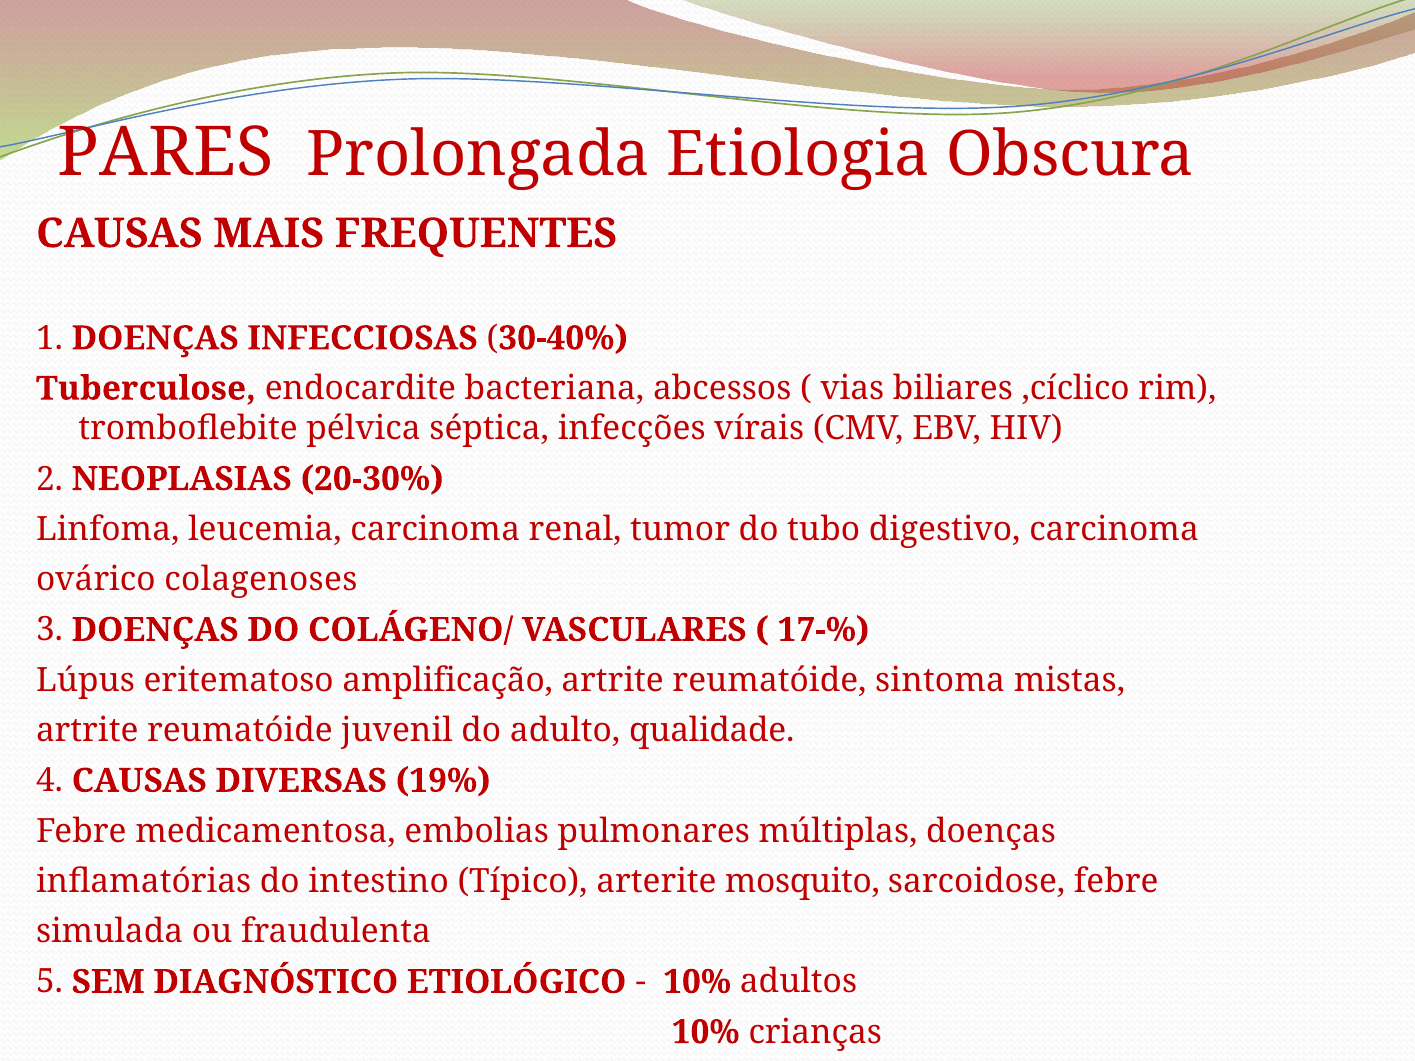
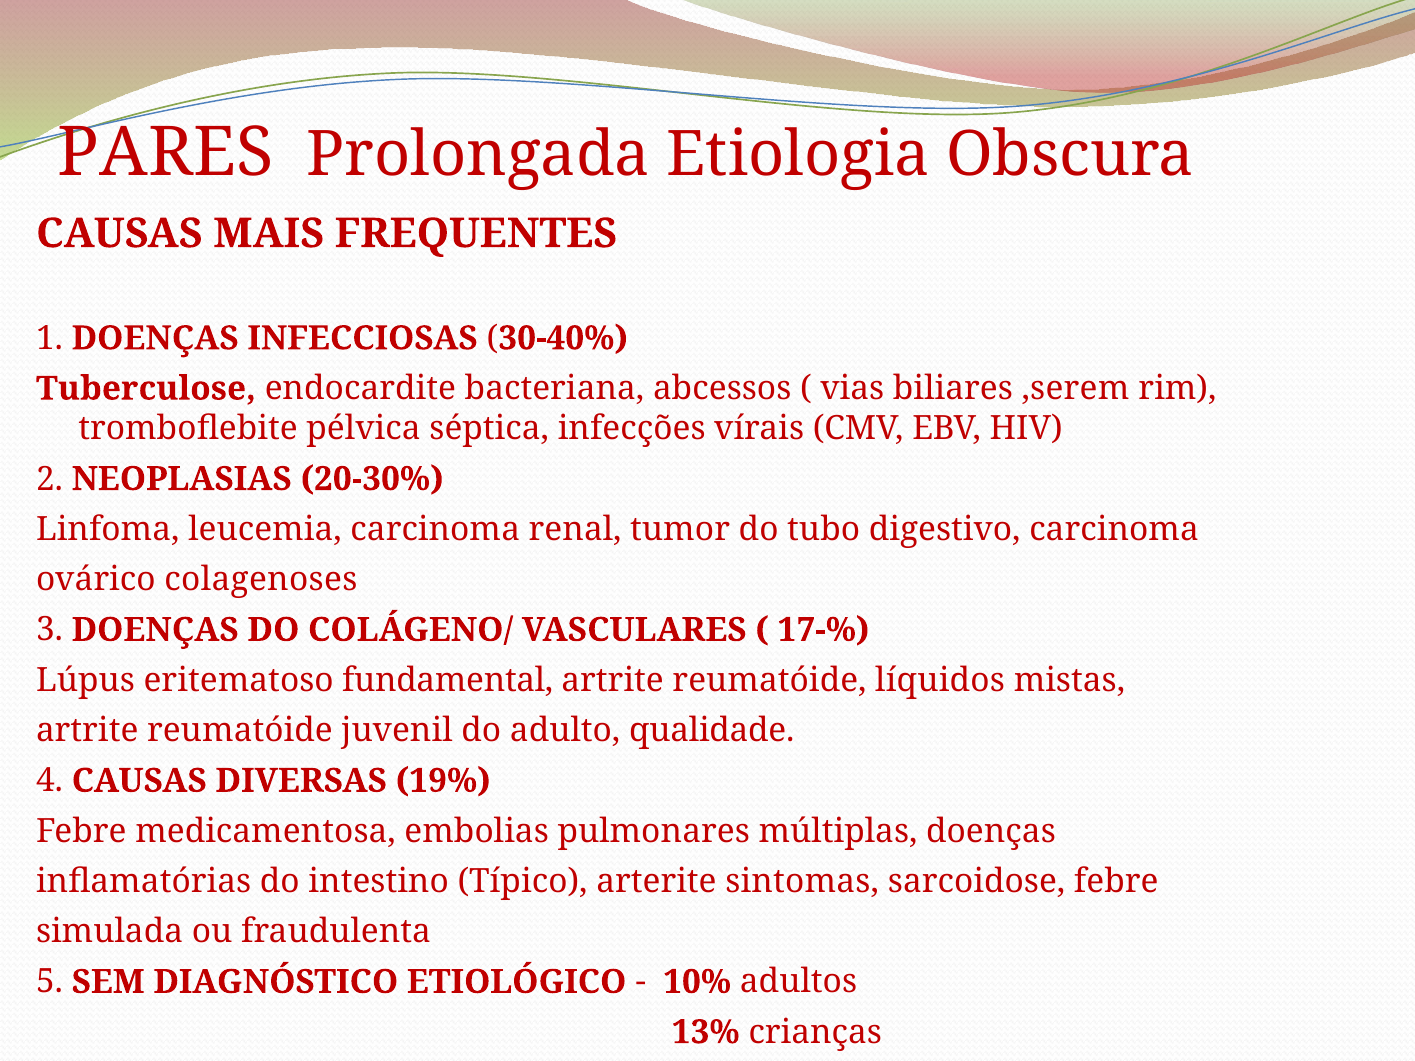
,cíclico: ,cíclico -> ,serem (1076, 389)
amplificação: amplificação -> fundamental (448, 680)
sintoma: sintoma -> líquidos (940, 680)
mosquito: mosquito -> sintomas (802, 882)
10%: 10% -> 13% (706, 1032)
